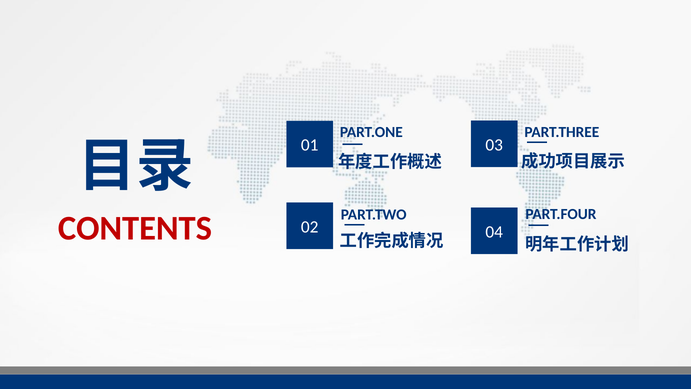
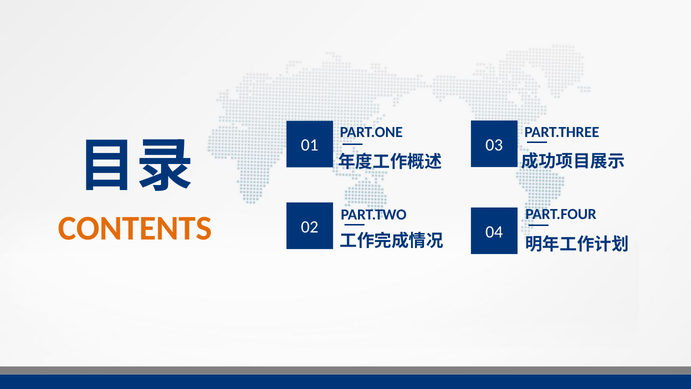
CONTENTS colour: red -> orange (135, 228)
